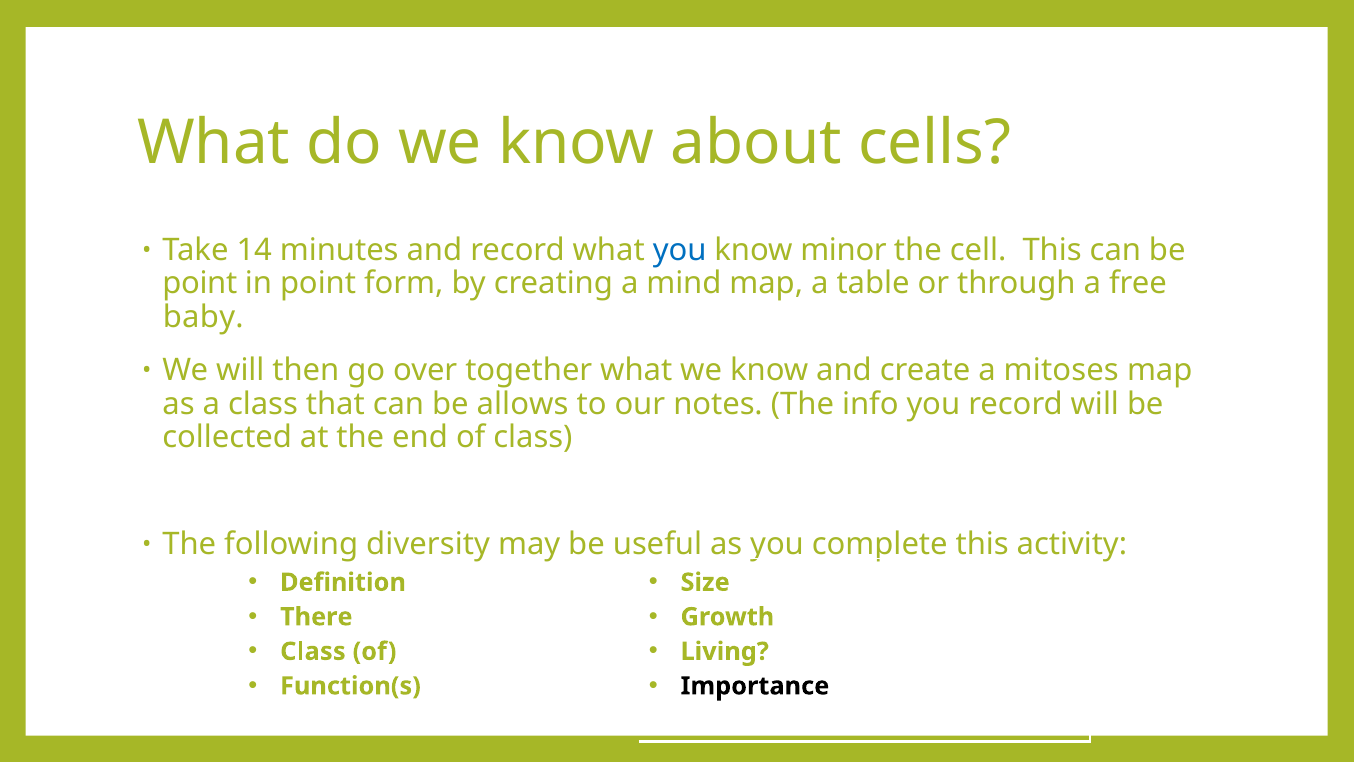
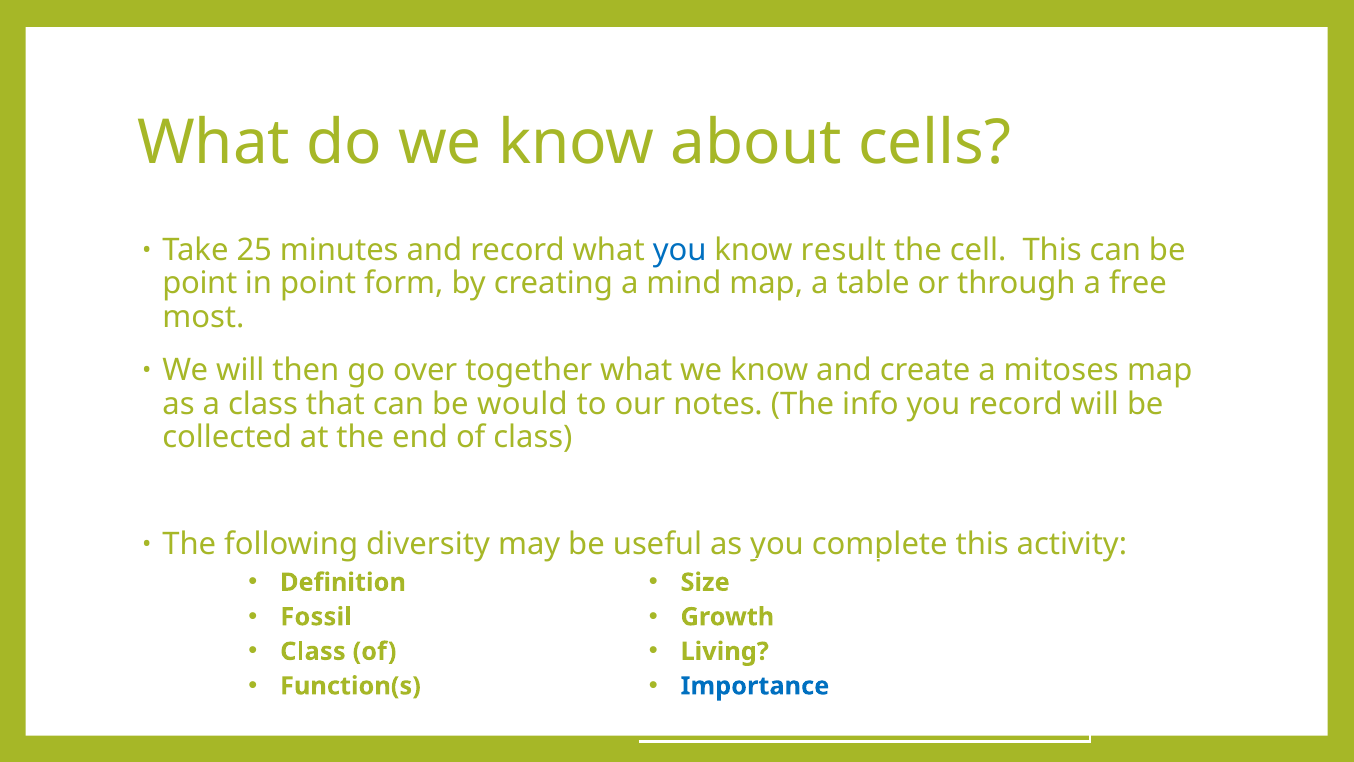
14: 14 -> 25 (254, 250)
minor: minor -> result (843, 250)
baby: baby -> most (203, 317)
allows: allows -> would (522, 404)
There: There -> Fossil (316, 617)
Importance colour: black -> blue (755, 686)
